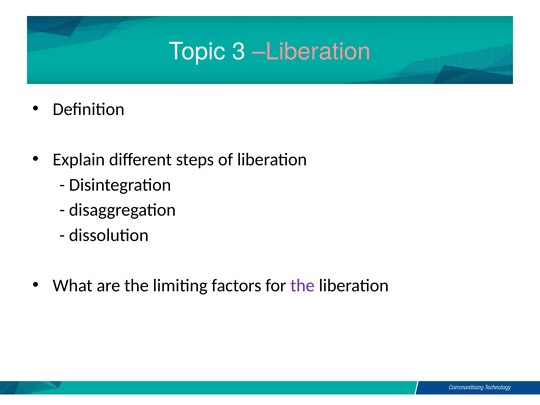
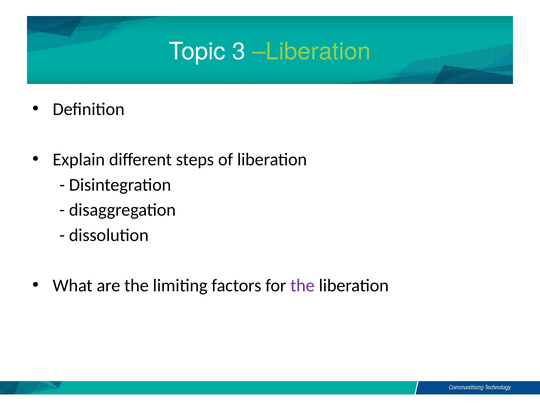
Liberation colour: pink -> light green (312, 52)
